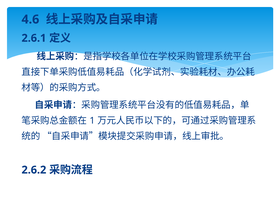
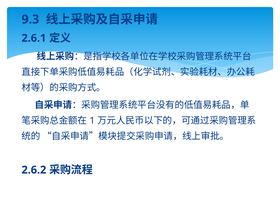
4.6: 4.6 -> 9.3 (30, 19)
